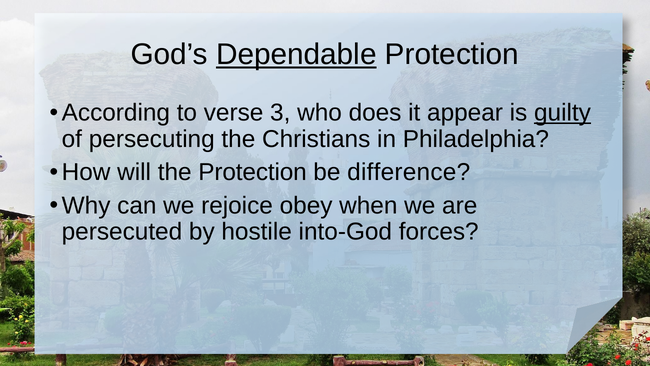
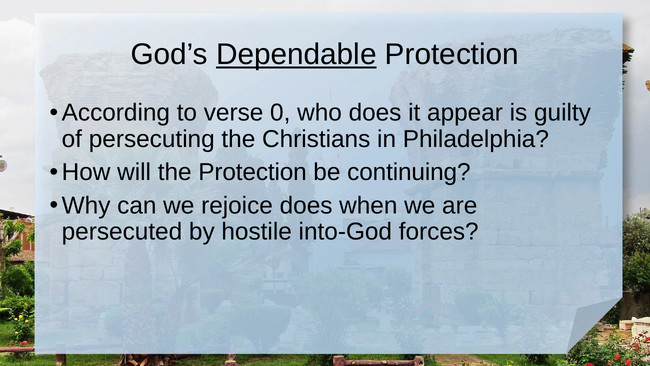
3: 3 -> 0 (280, 113)
guilty underline: present -> none (562, 113)
difference: difference -> continuing (409, 172)
rejoice obey: obey -> does (306, 205)
